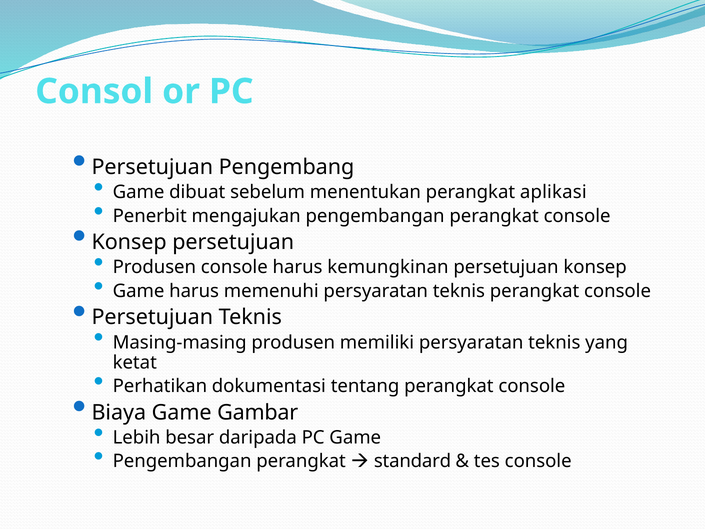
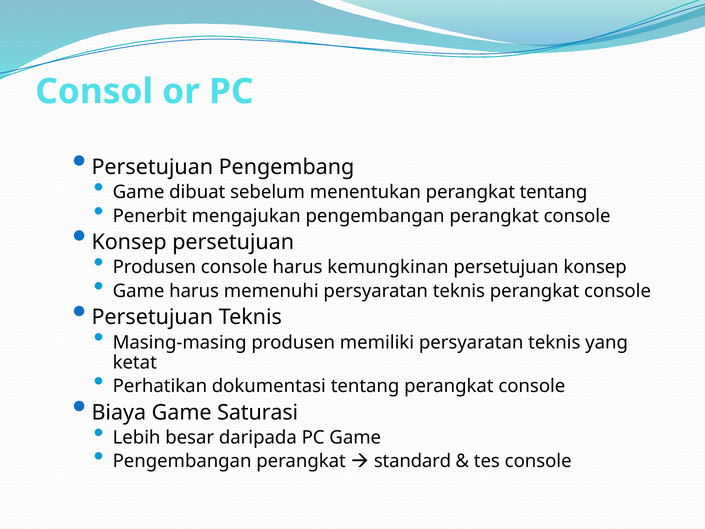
perangkat aplikasi: aplikasi -> tentang (553, 192)
Gambar: Gambar -> Saturasi (258, 412)
